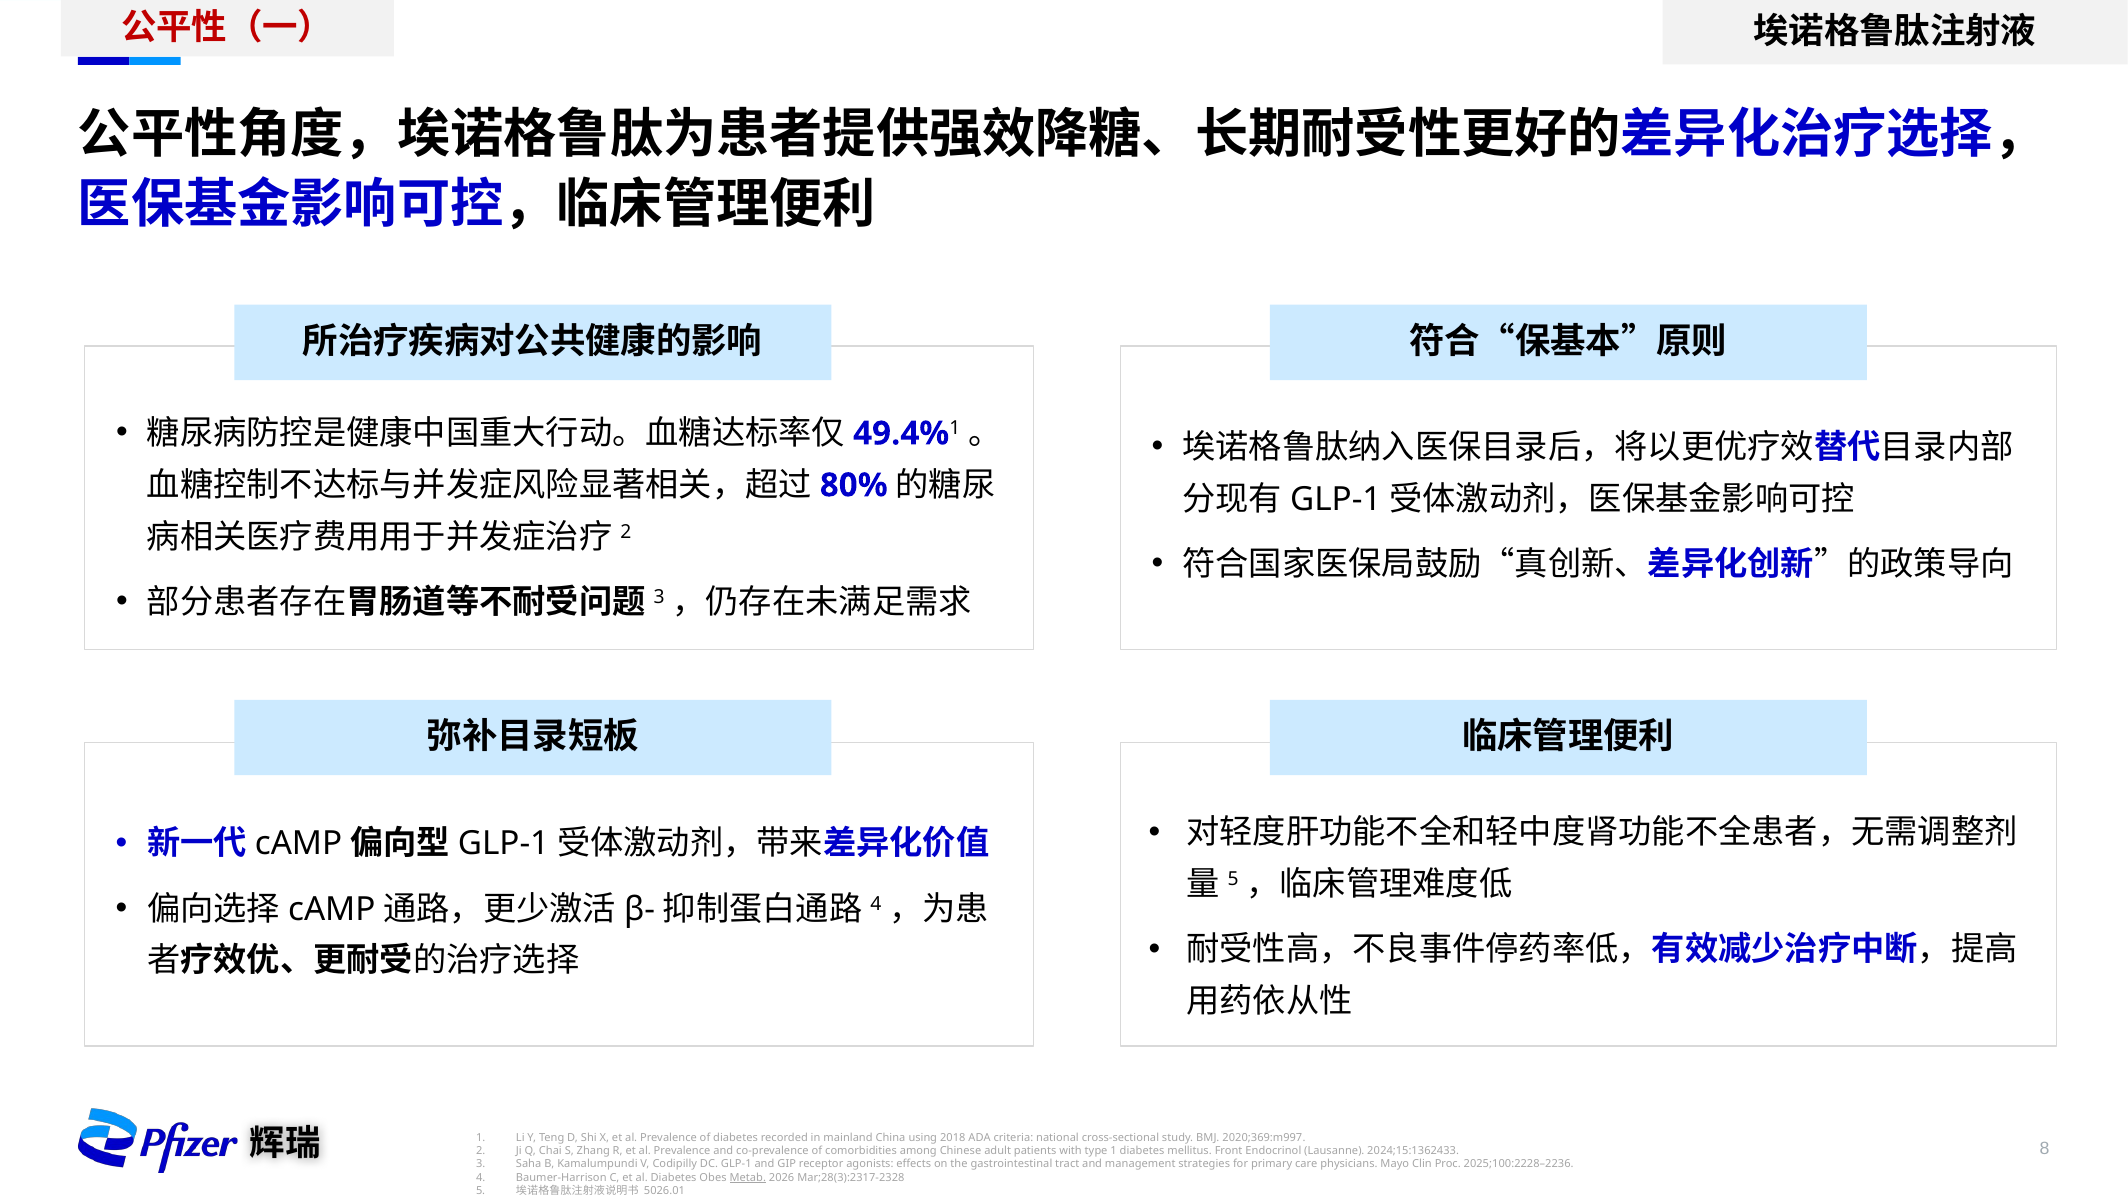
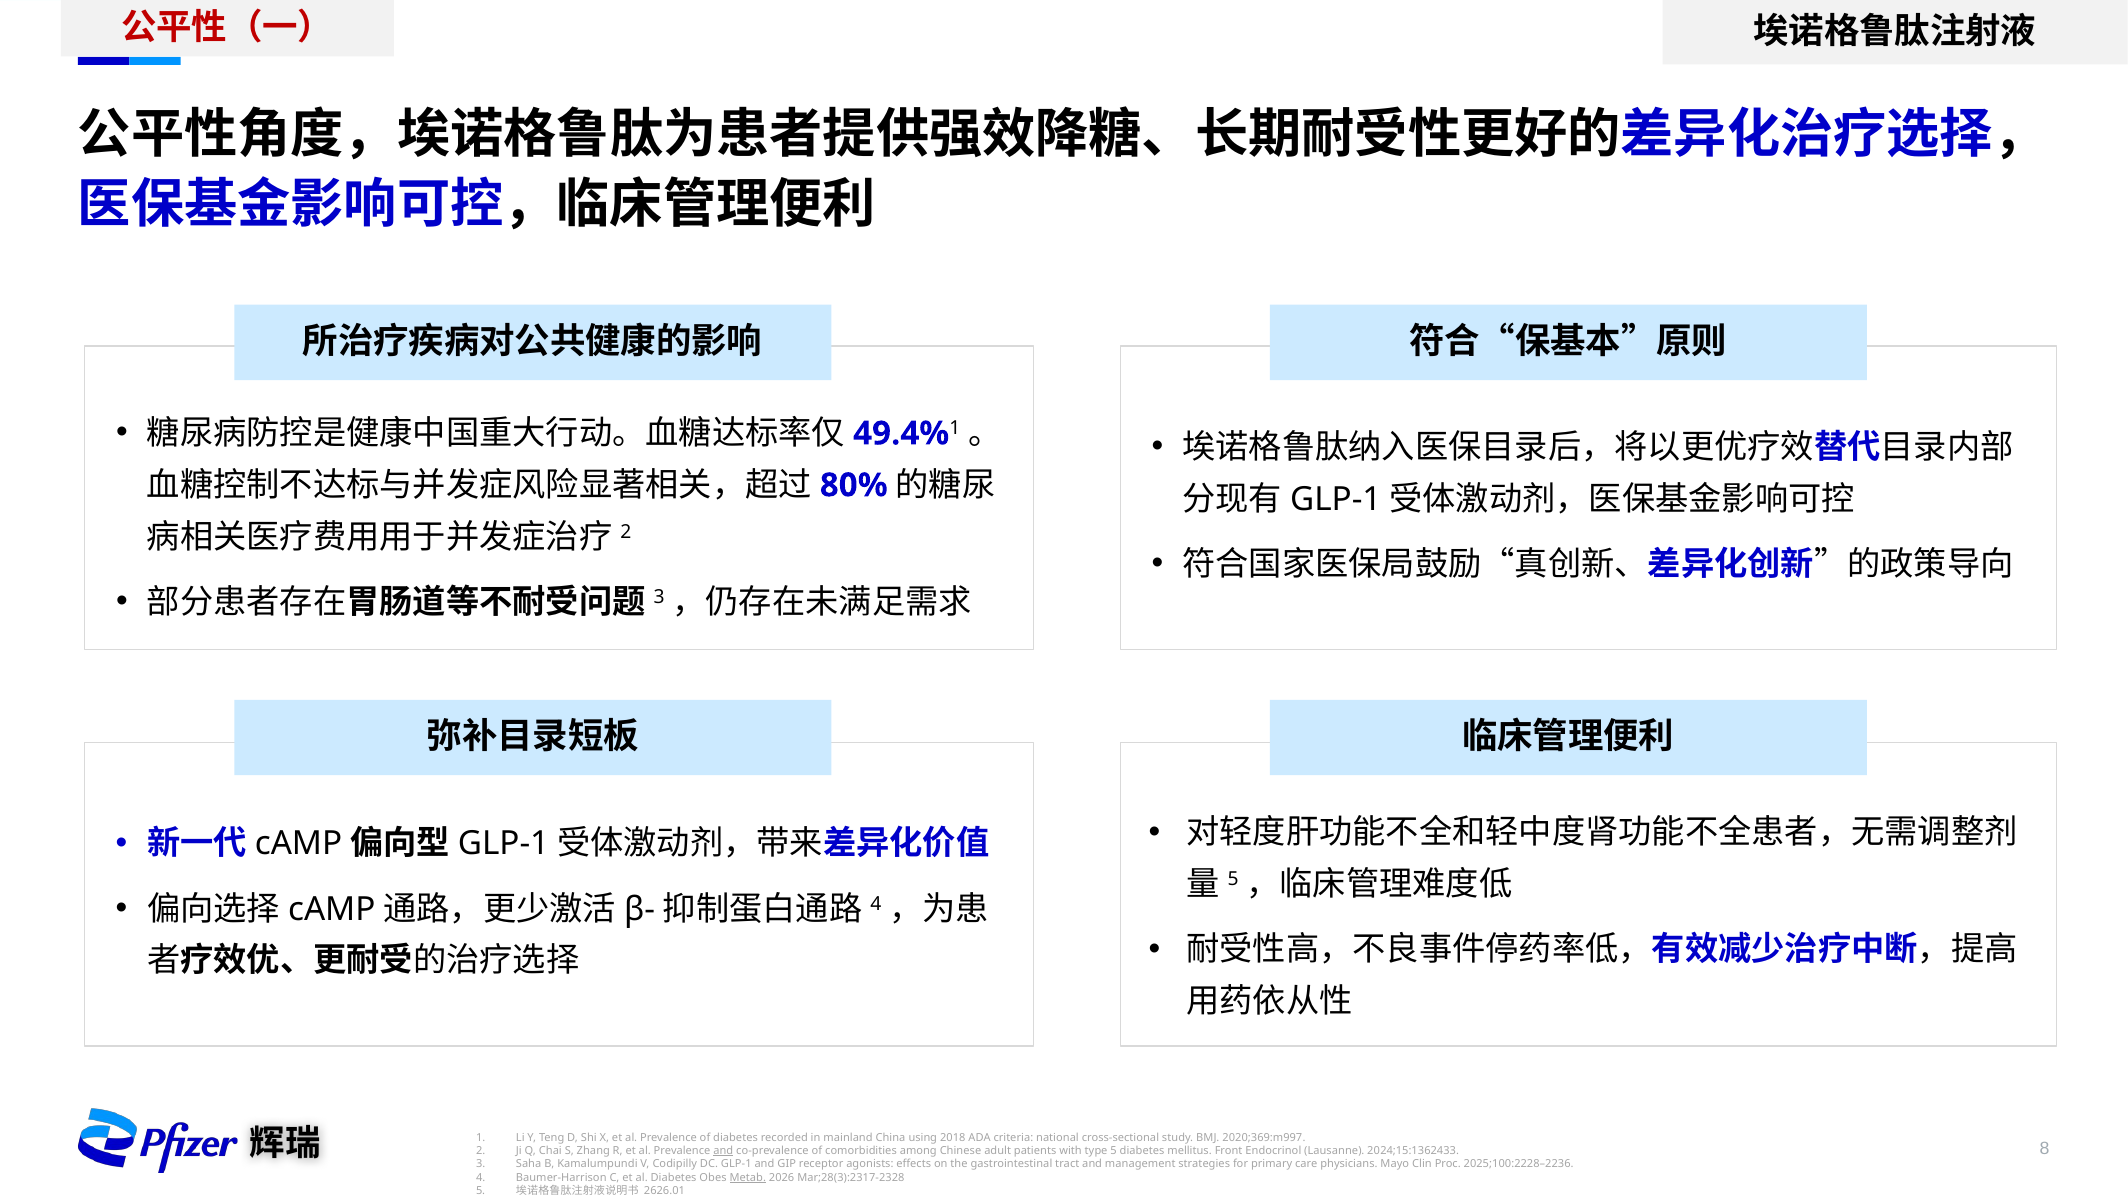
and underline: none -> present (723, 1151)
type 1: 1 -> 5 (1114, 1151)
5026.01: 5026.01 -> 2626.01 (664, 1191)
